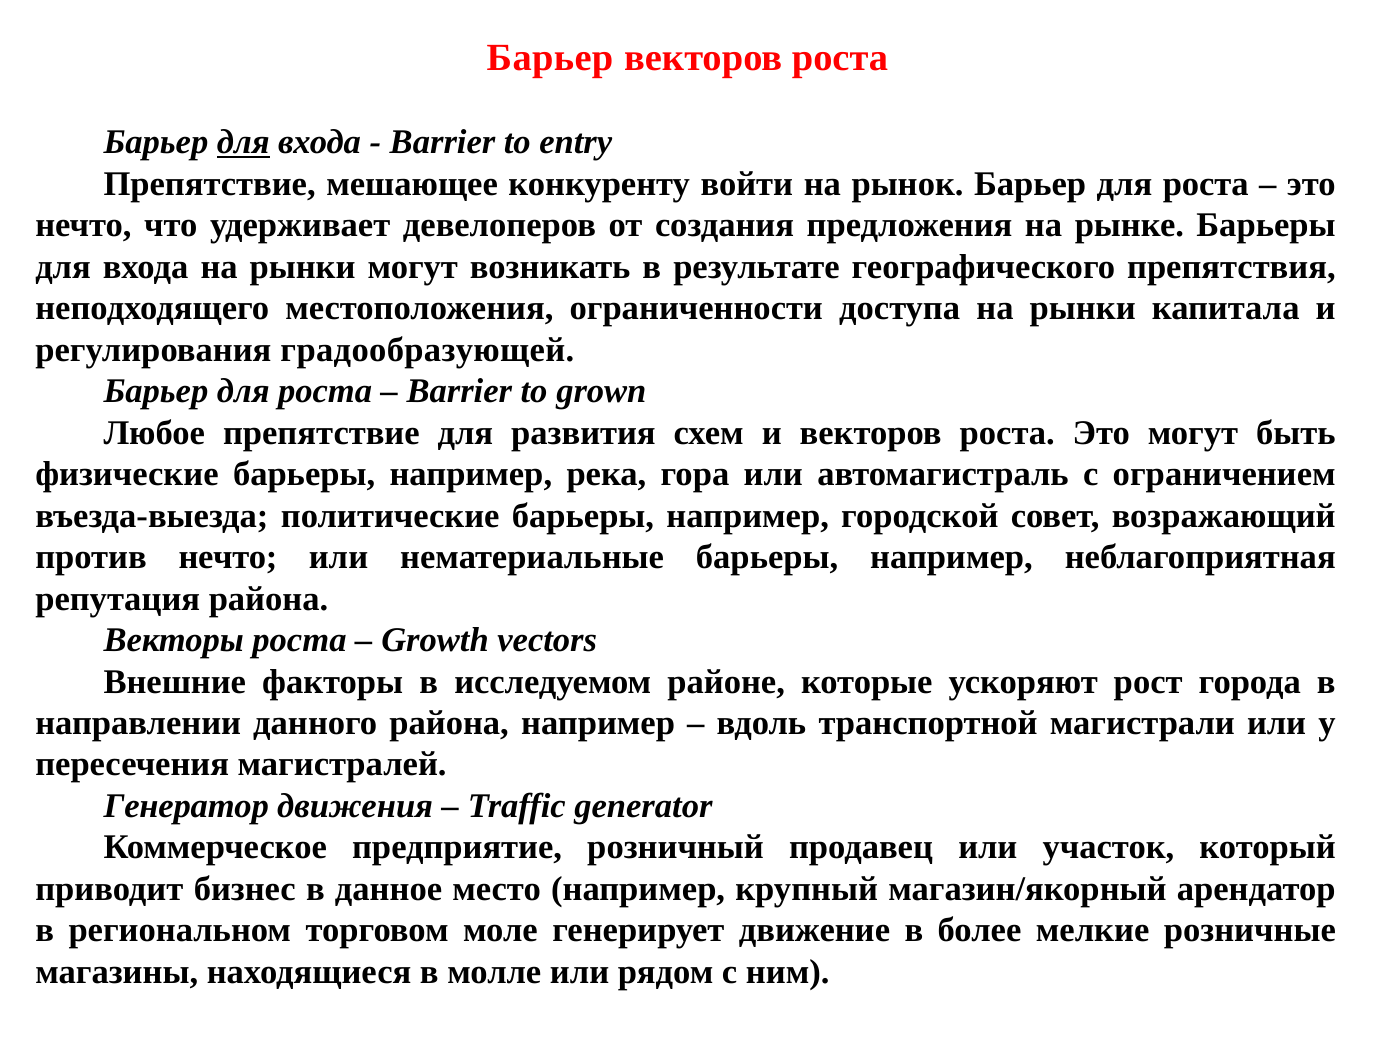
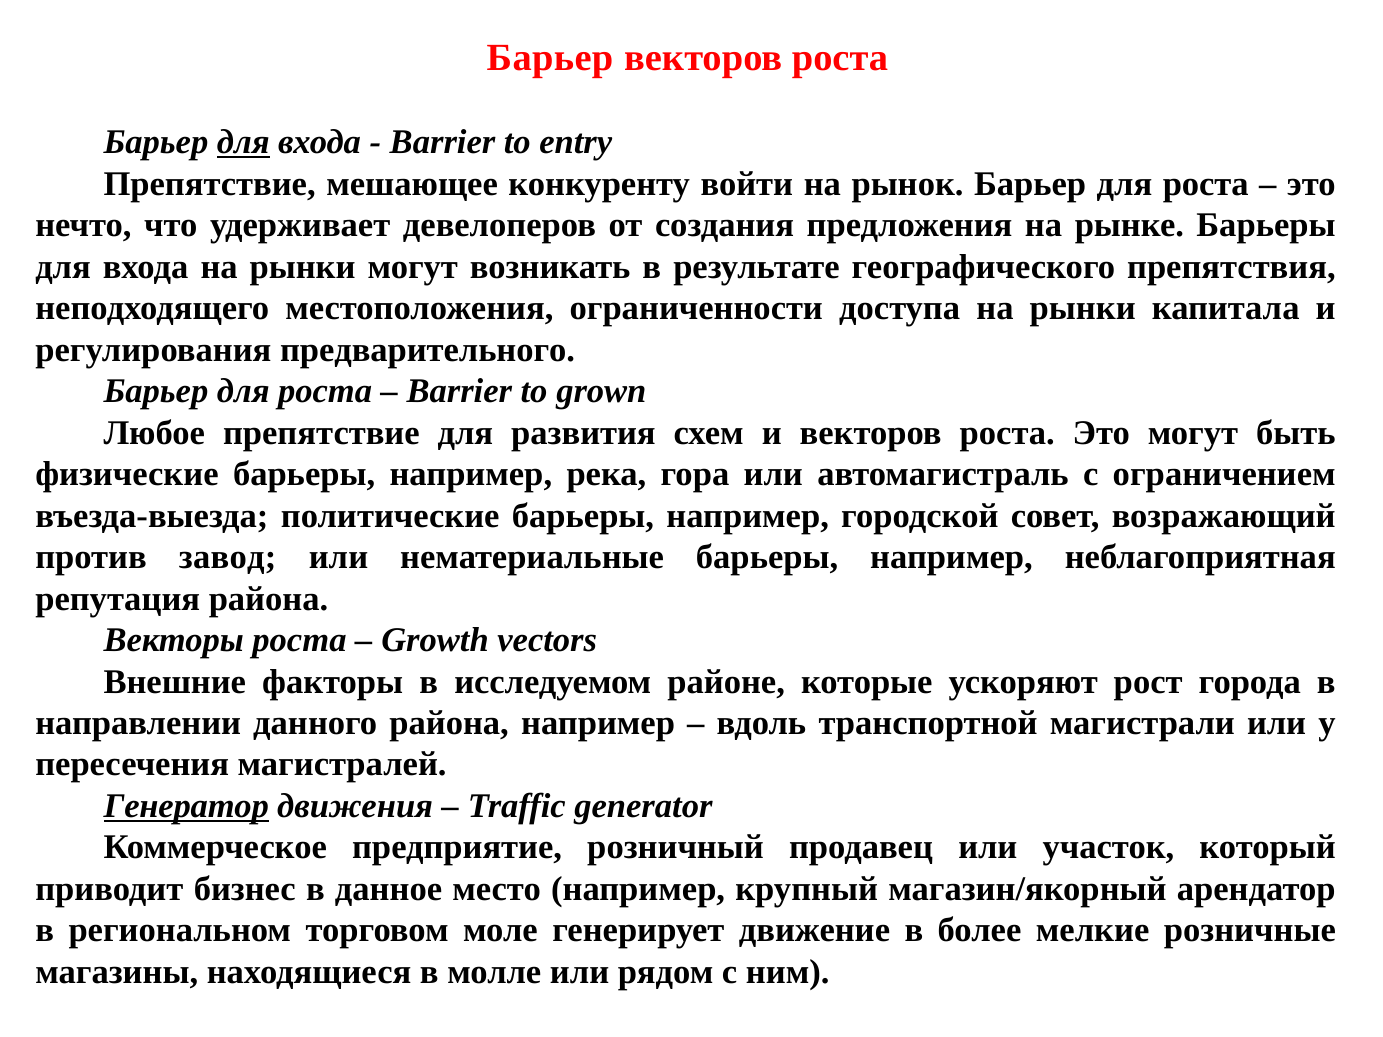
градообразующей: градообразующей -> предварительного (428, 350)
против нечто: нечто -> завод (228, 557)
Генератор underline: none -> present (186, 806)
